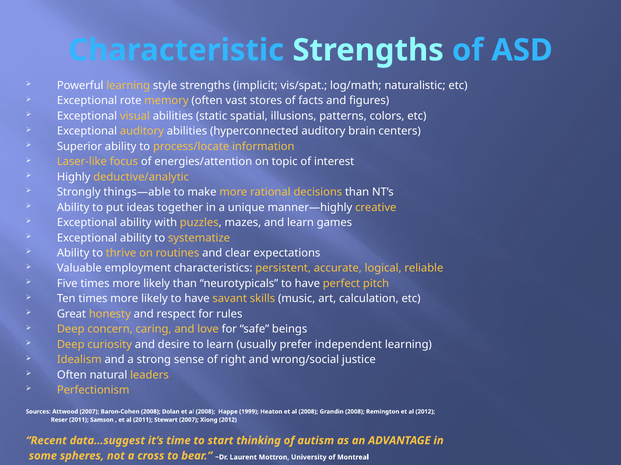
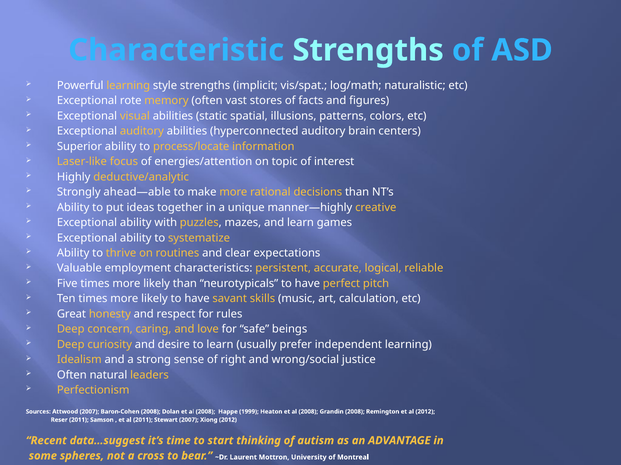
things—able: things—able -> ahead—able (137, 192)
